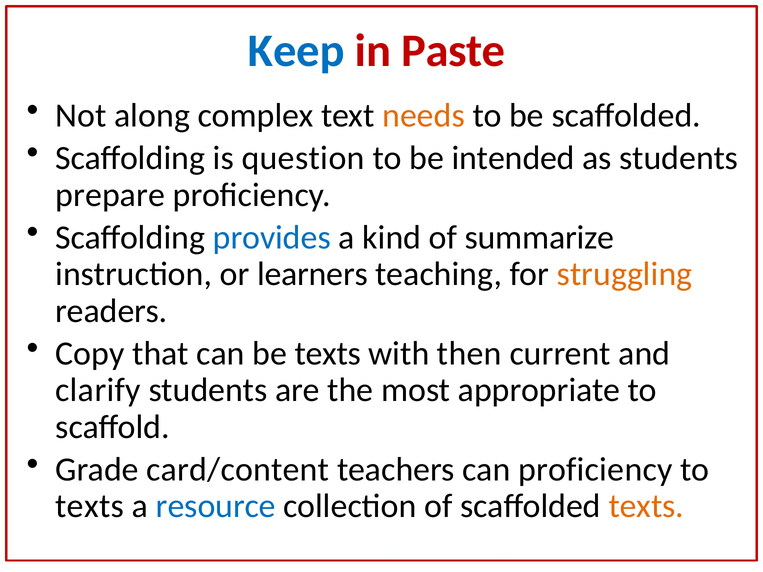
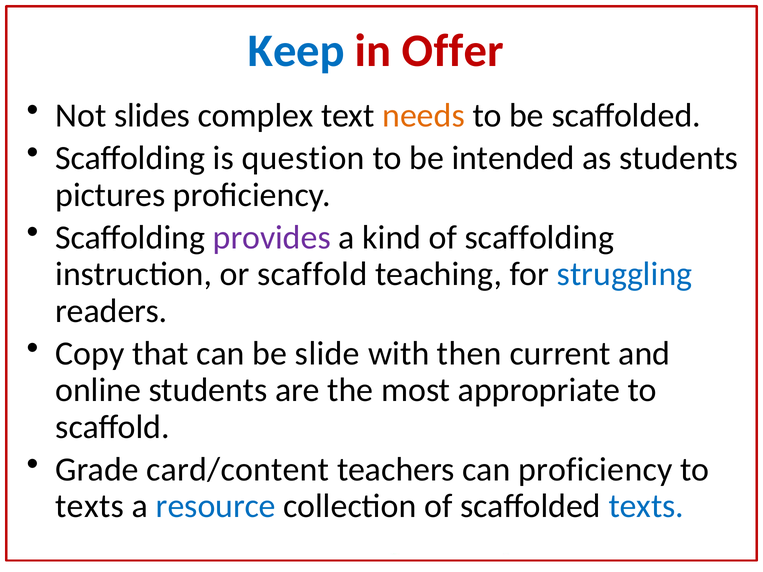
Paste: Paste -> Offer (453, 51)
along: along -> slides (152, 116)
prepare: prepare -> pictures (110, 195)
provides colour: blue -> purple (272, 238)
of summarize: summarize -> scaffolding (539, 238)
or learners: learners -> scaffold (312, 274)
struggling colour: orange -> blue (625, 274)
be texts: texts -> slide (327, 354)
clarify: clarify -> online (98, 390)
texts colour: orange -> blue (646, 506)
